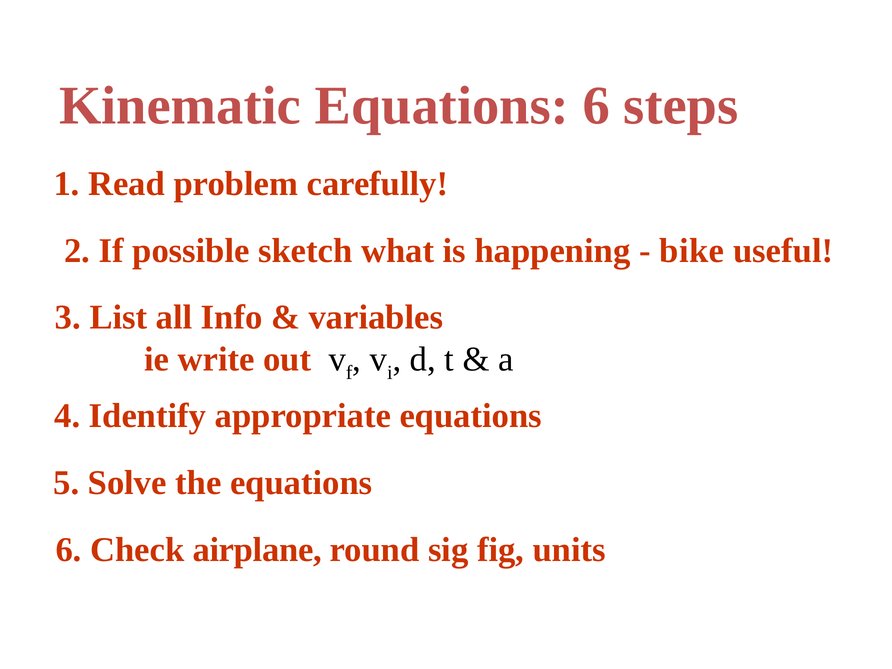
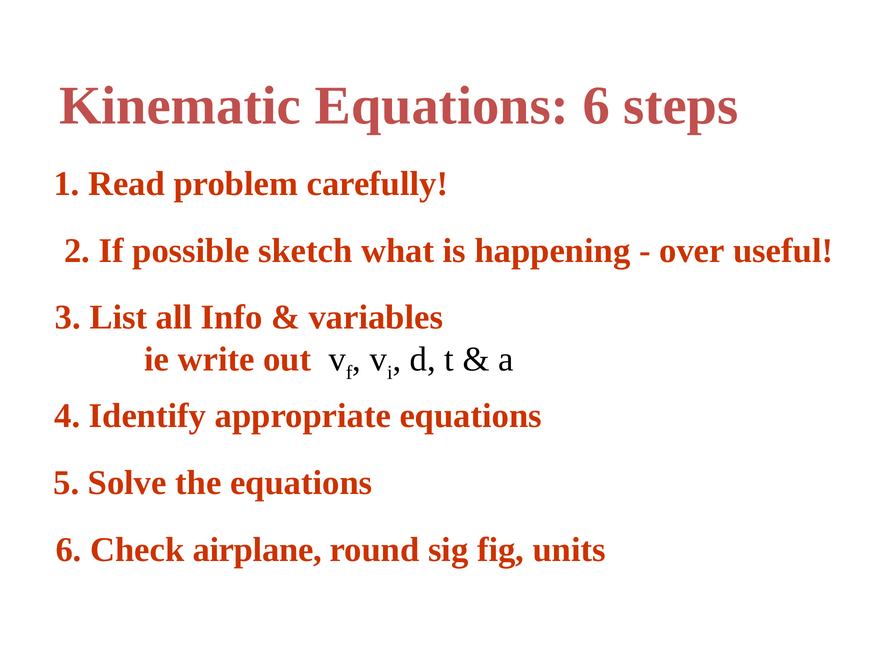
bike: bike -> over (692, 251)
